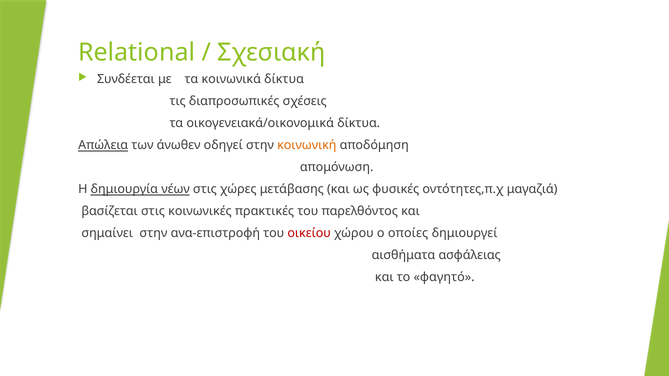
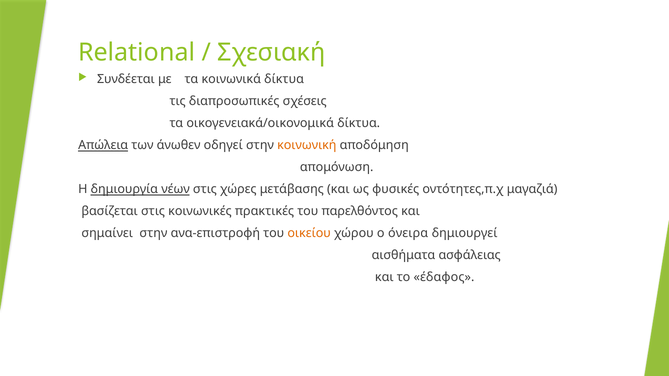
οικείου colour: red -> orange (309, 234)
οποίες: οποίες -> όνειρα (408, 234)
φαγητό: φαγητό -> έδαφος (444, 278)
